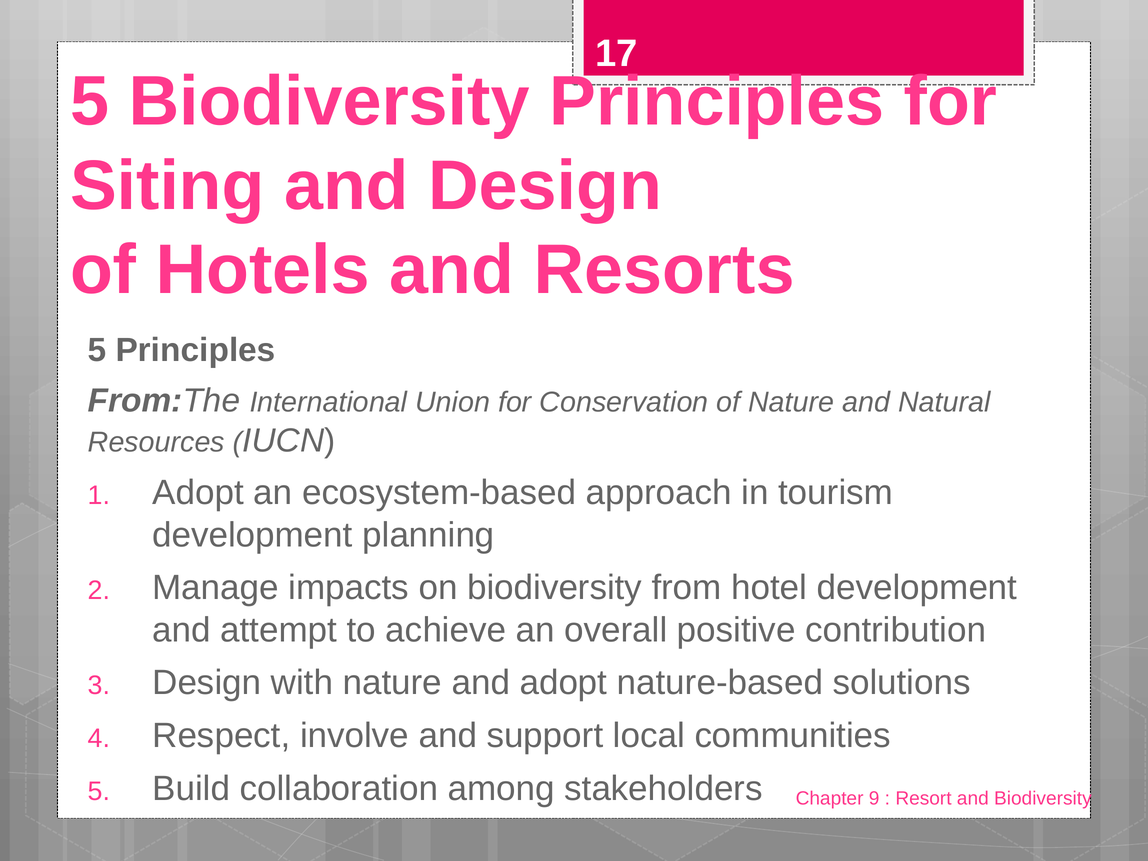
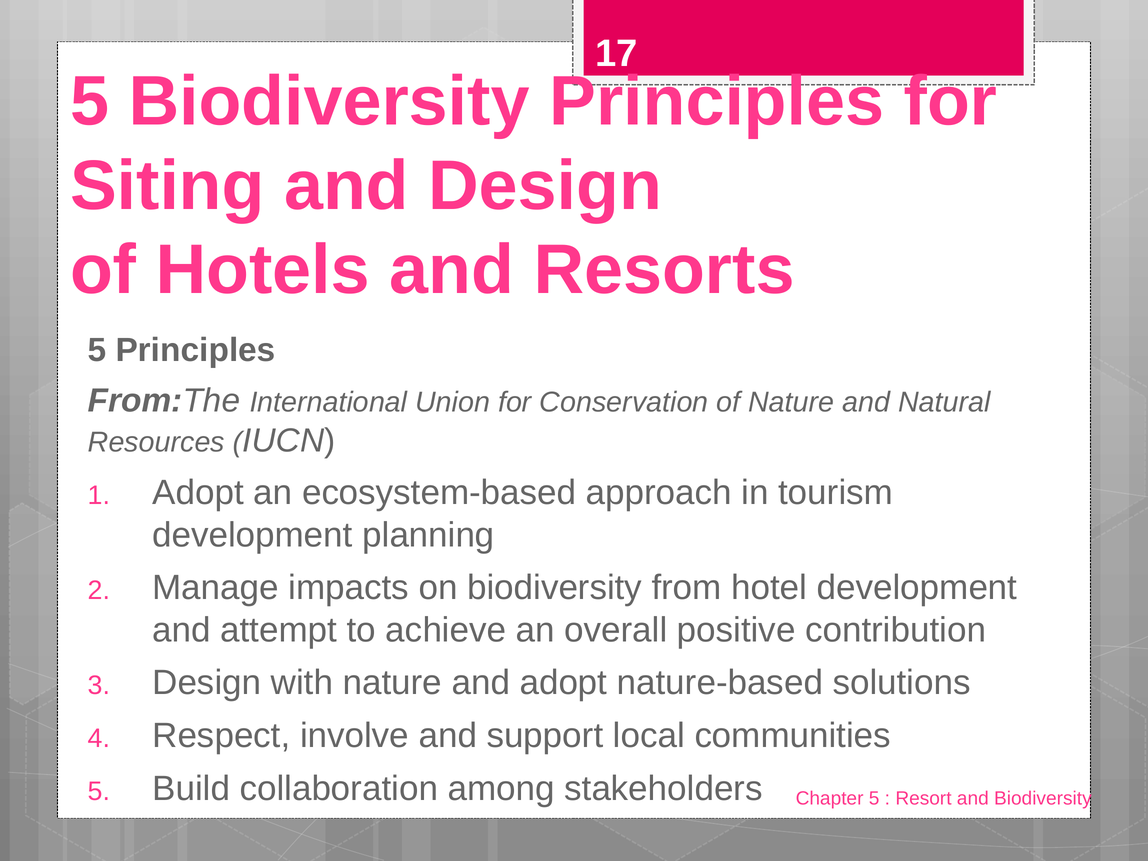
Chapter 9: 9 -> 5 (874, 798)
